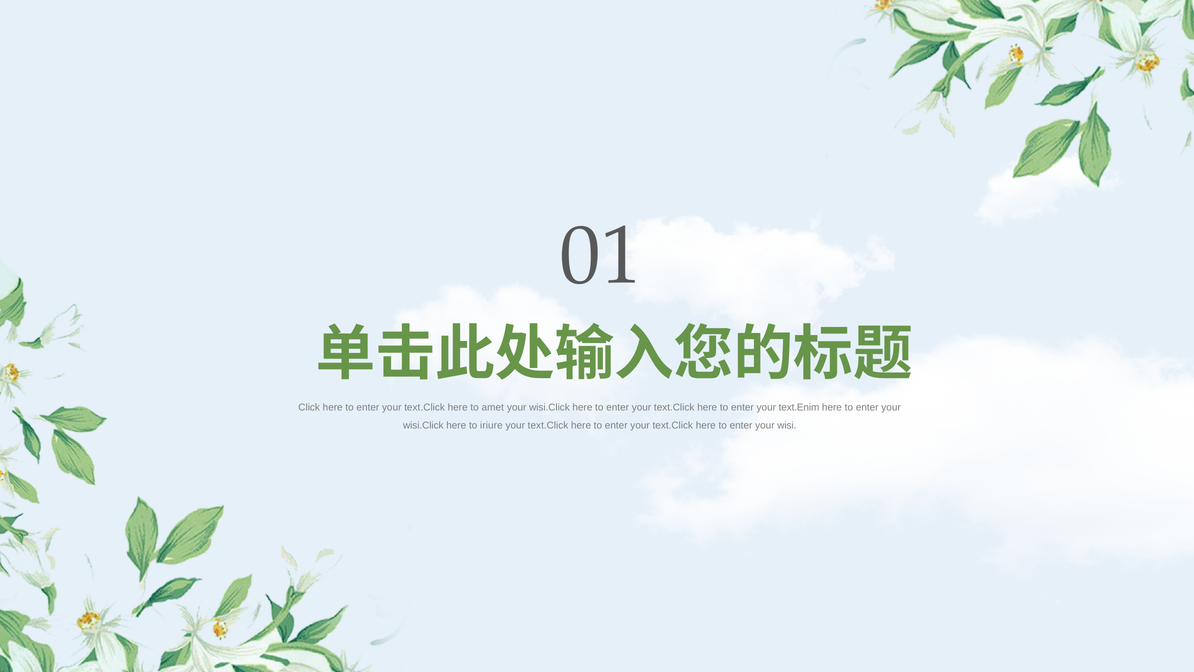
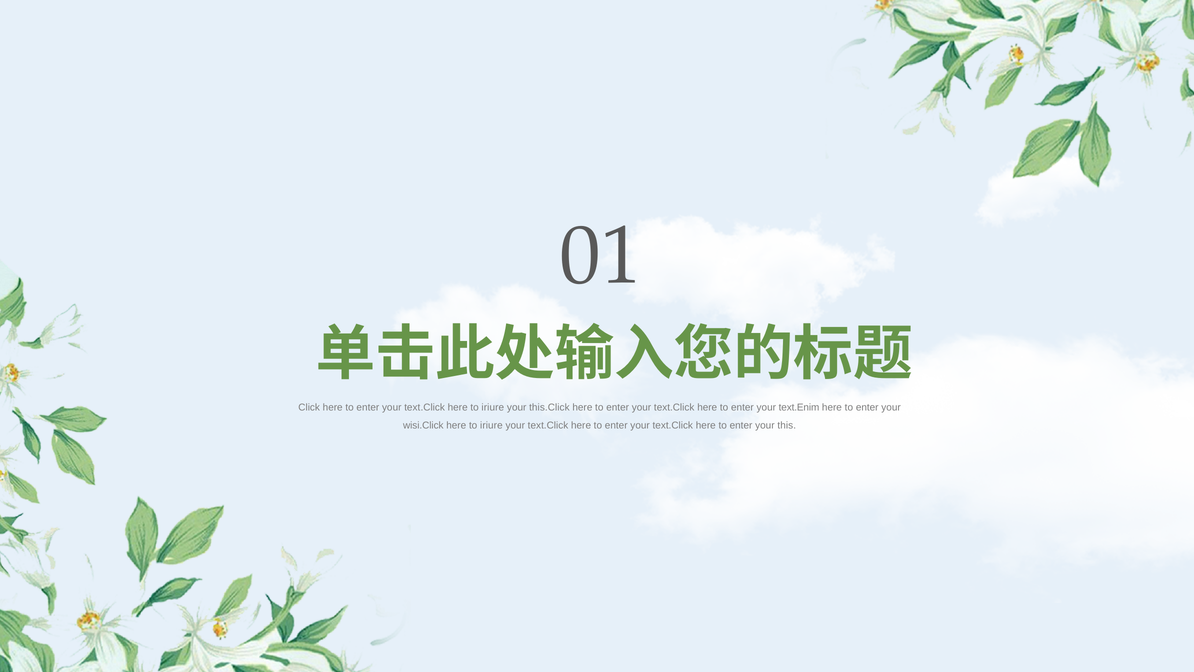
text.Click here to amet: amet -> iriure (493, 407)
wisi.Click: wisi.Click -> this.Click (549, 407)
wisi: wisi -> this (787, 425)
